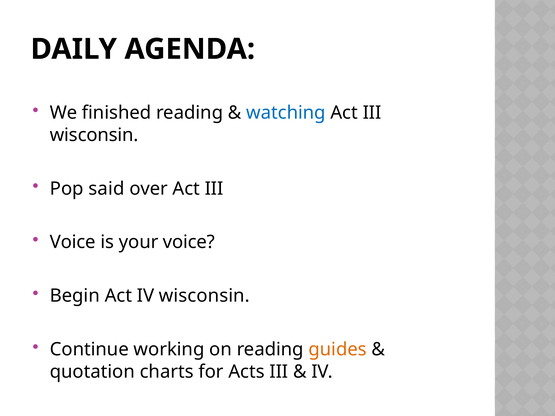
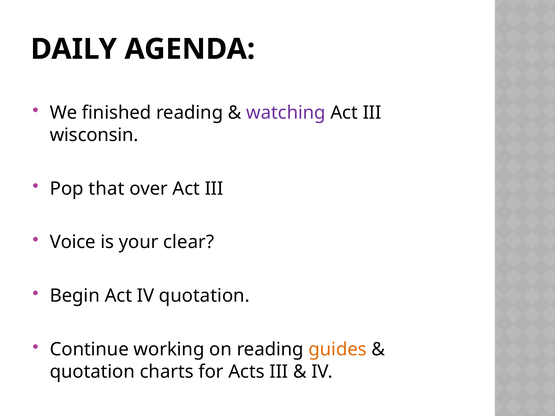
watching colour: blue -> purple (286, 113)
said: said -> that (106, 189)
your voice: voice -> clear (189, 242)
IV wisconsin: wisconsin -> quotation (204, 296)
